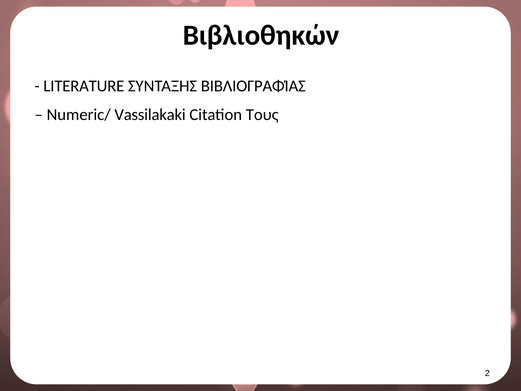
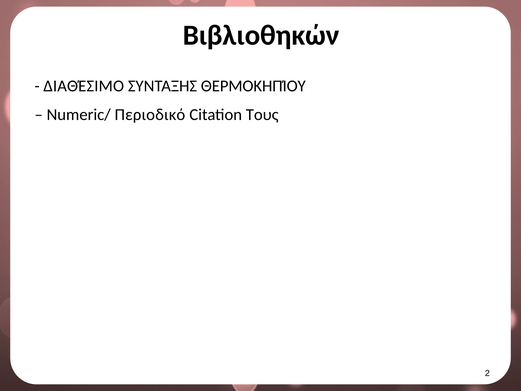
LITERATURE: LITERATURE -> ΔΙΑΘΈΣΙΜΟ (84, 86)
ΒΙΒΛΙΟΓΡΑΦΊΑΣ: ΒΙΒΛΙΟΓΡΑΦΊΑΣ -> ΘΕΡΜΟΚΗΠΊΟΥ (253, 86)
Vassilakaki: Vassilakaki -> Περιοδικό (150, 115)
